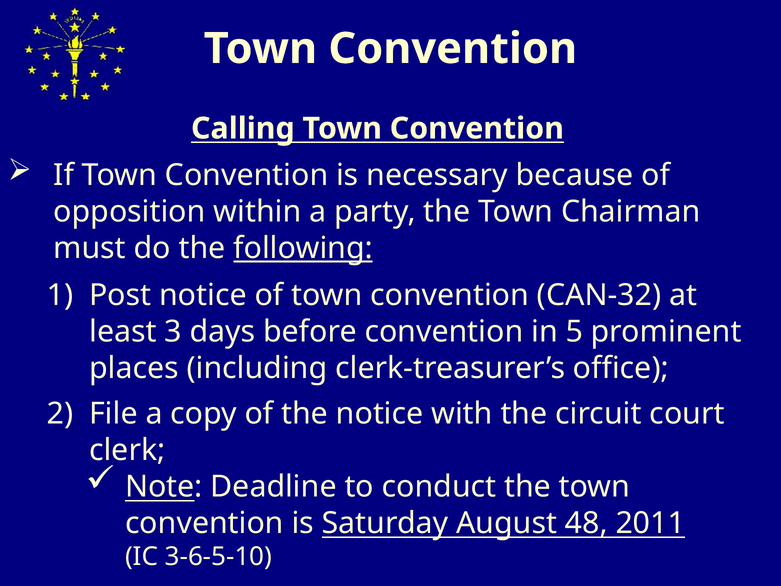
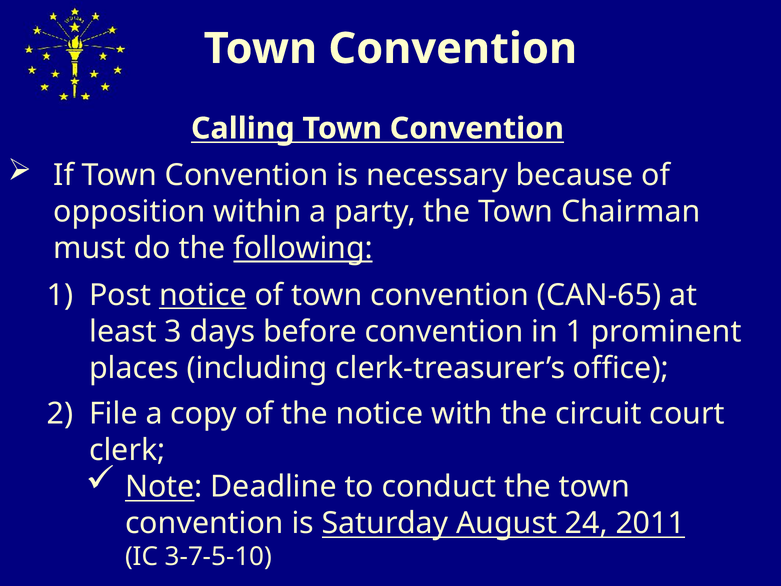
notice underline: none -> present (203, 295)
CAN-32: CAN-32 -> CAN-65 (599, 295)
in 5: 5 -> 1 (574, 332)
48: 48 -> 24 (586, 523)
3-6-5-10: 3-6-5-10 -> 3-7-5-10 (218, 557)
